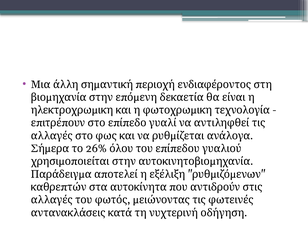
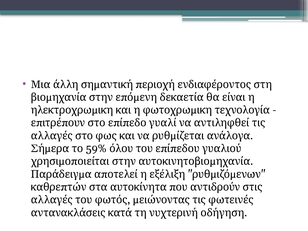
26%: 26% -> 59% (96, 149)
